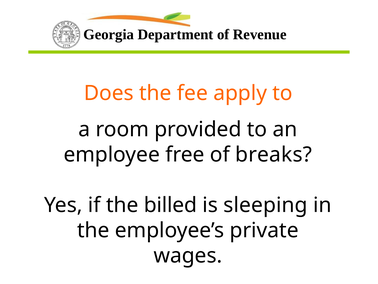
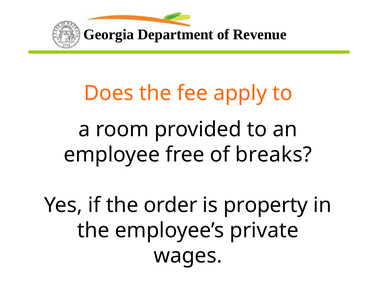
billed: billed -> order (171, 205)
sleeping: sleeping -> property (266, 205)
